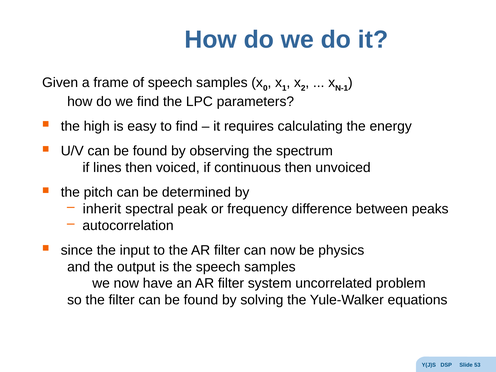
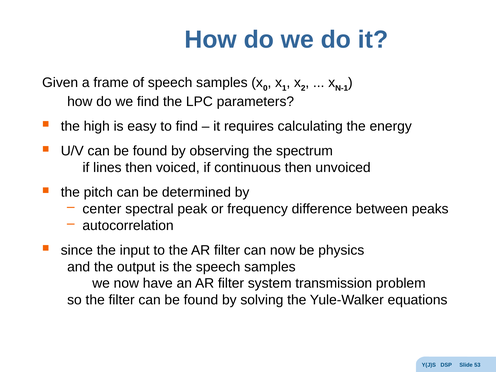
inherit: inherit -> center (102, 209)
uncorrelated: uncorrelated -> transmission (334, 283)
